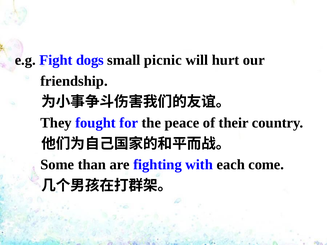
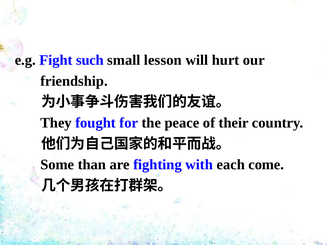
dogs: dogs -> such (90, 60)
picnic: picnic -> lesson (163, 60)
